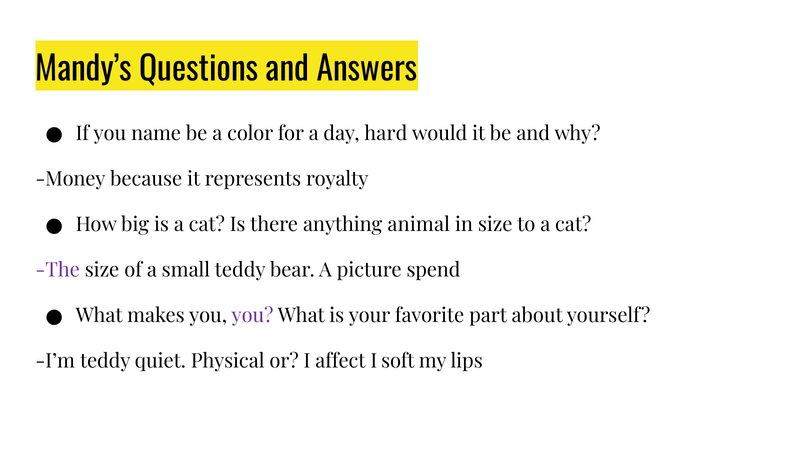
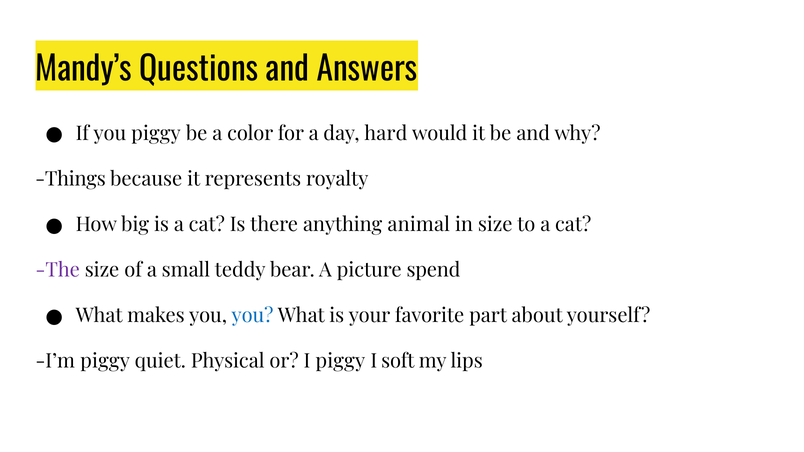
you name: name -> piggy (156, 134)
Money: Money -> Things (70, 179)
you colour: purple -> blue (253, 316)
I’m teddy: teddy -> piggy (105, 362)
I affect: affect -> piggy (340, 362)
